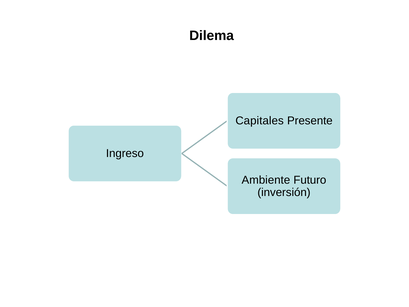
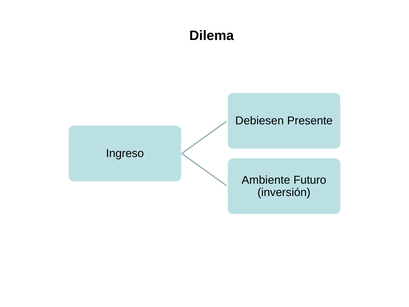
Capitales: Capitales -> Debiesen (260, 121)
